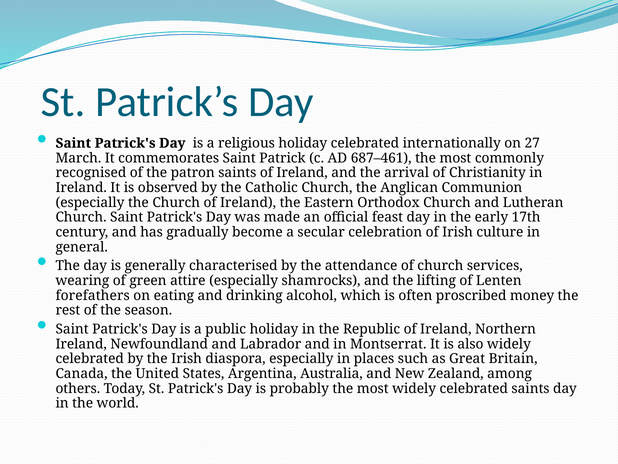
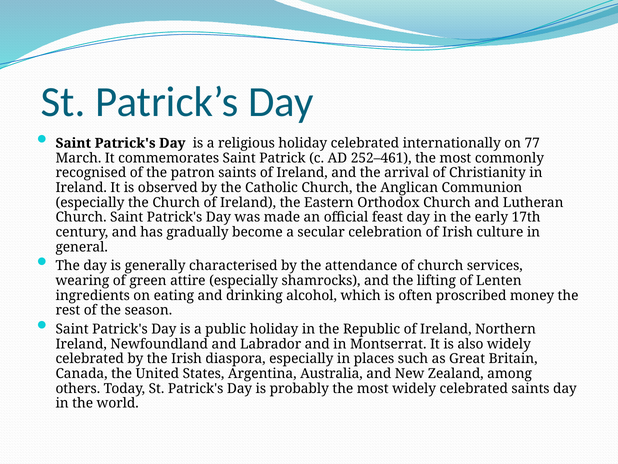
27: 27 -> 77 (532, 143)
687–461: 687–461 -> 252–461 (381, 158)
forefathers: forefathers -> ingredients (93, 295)
